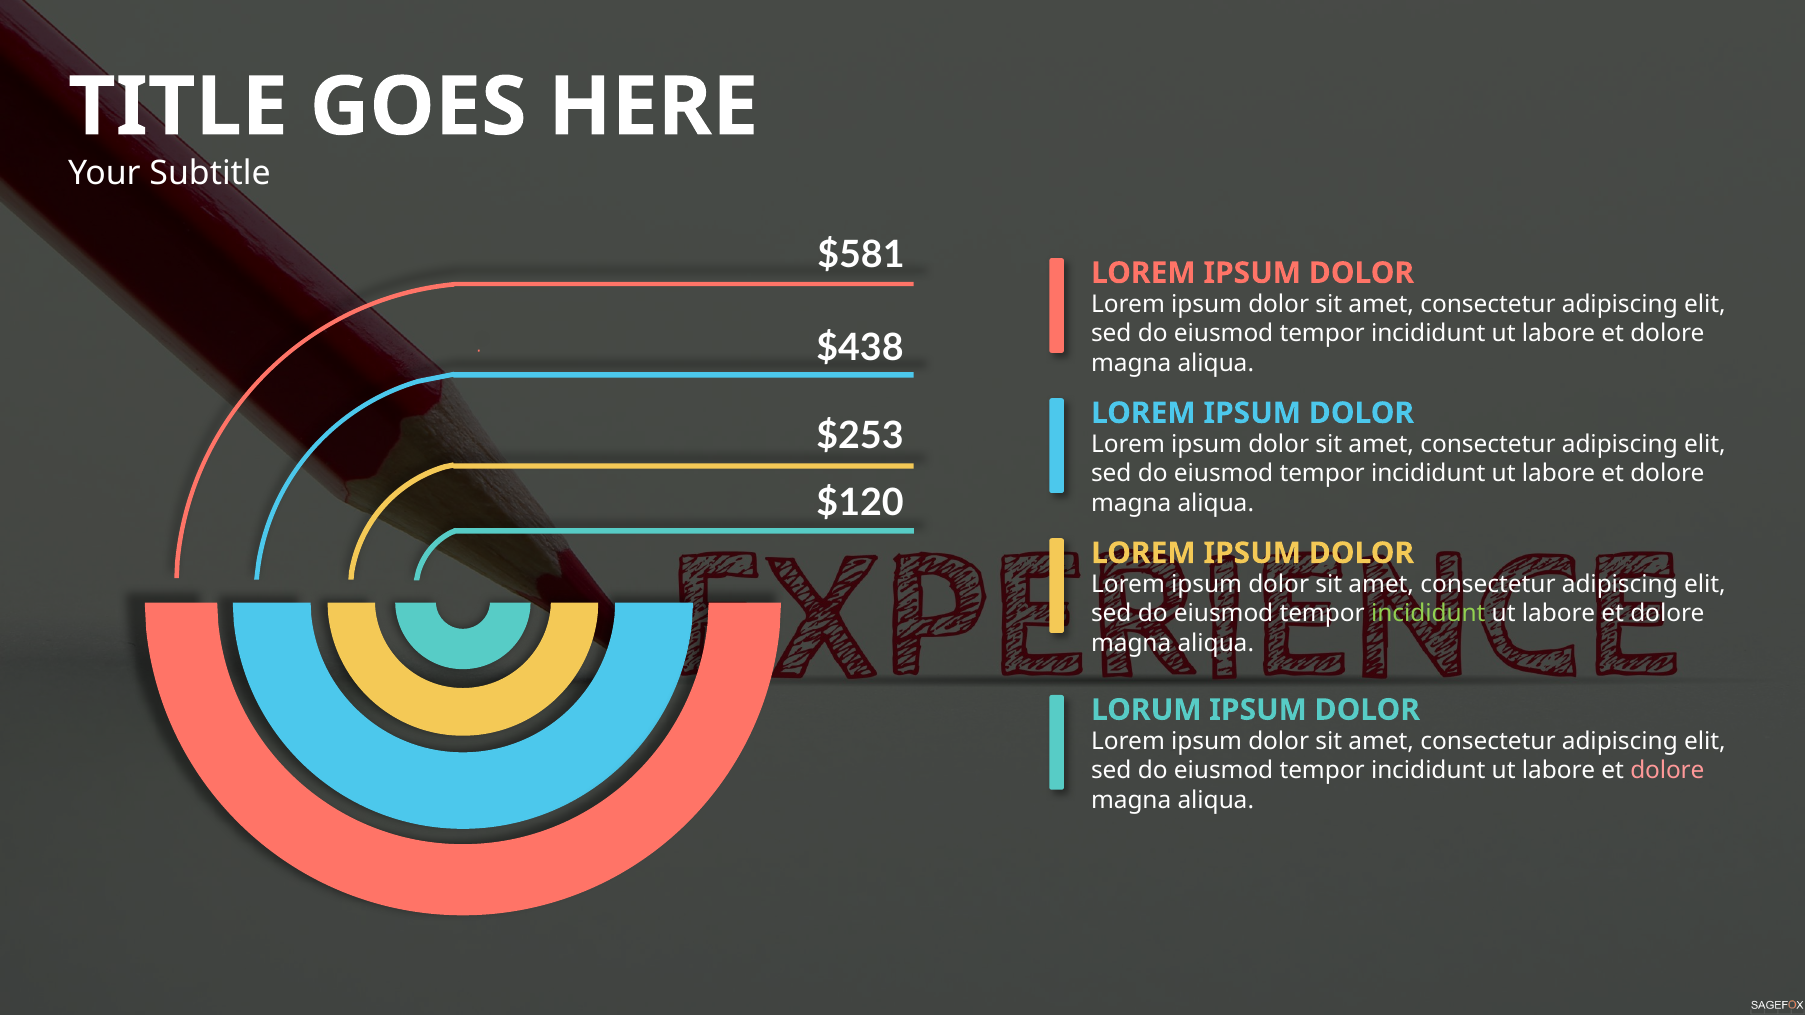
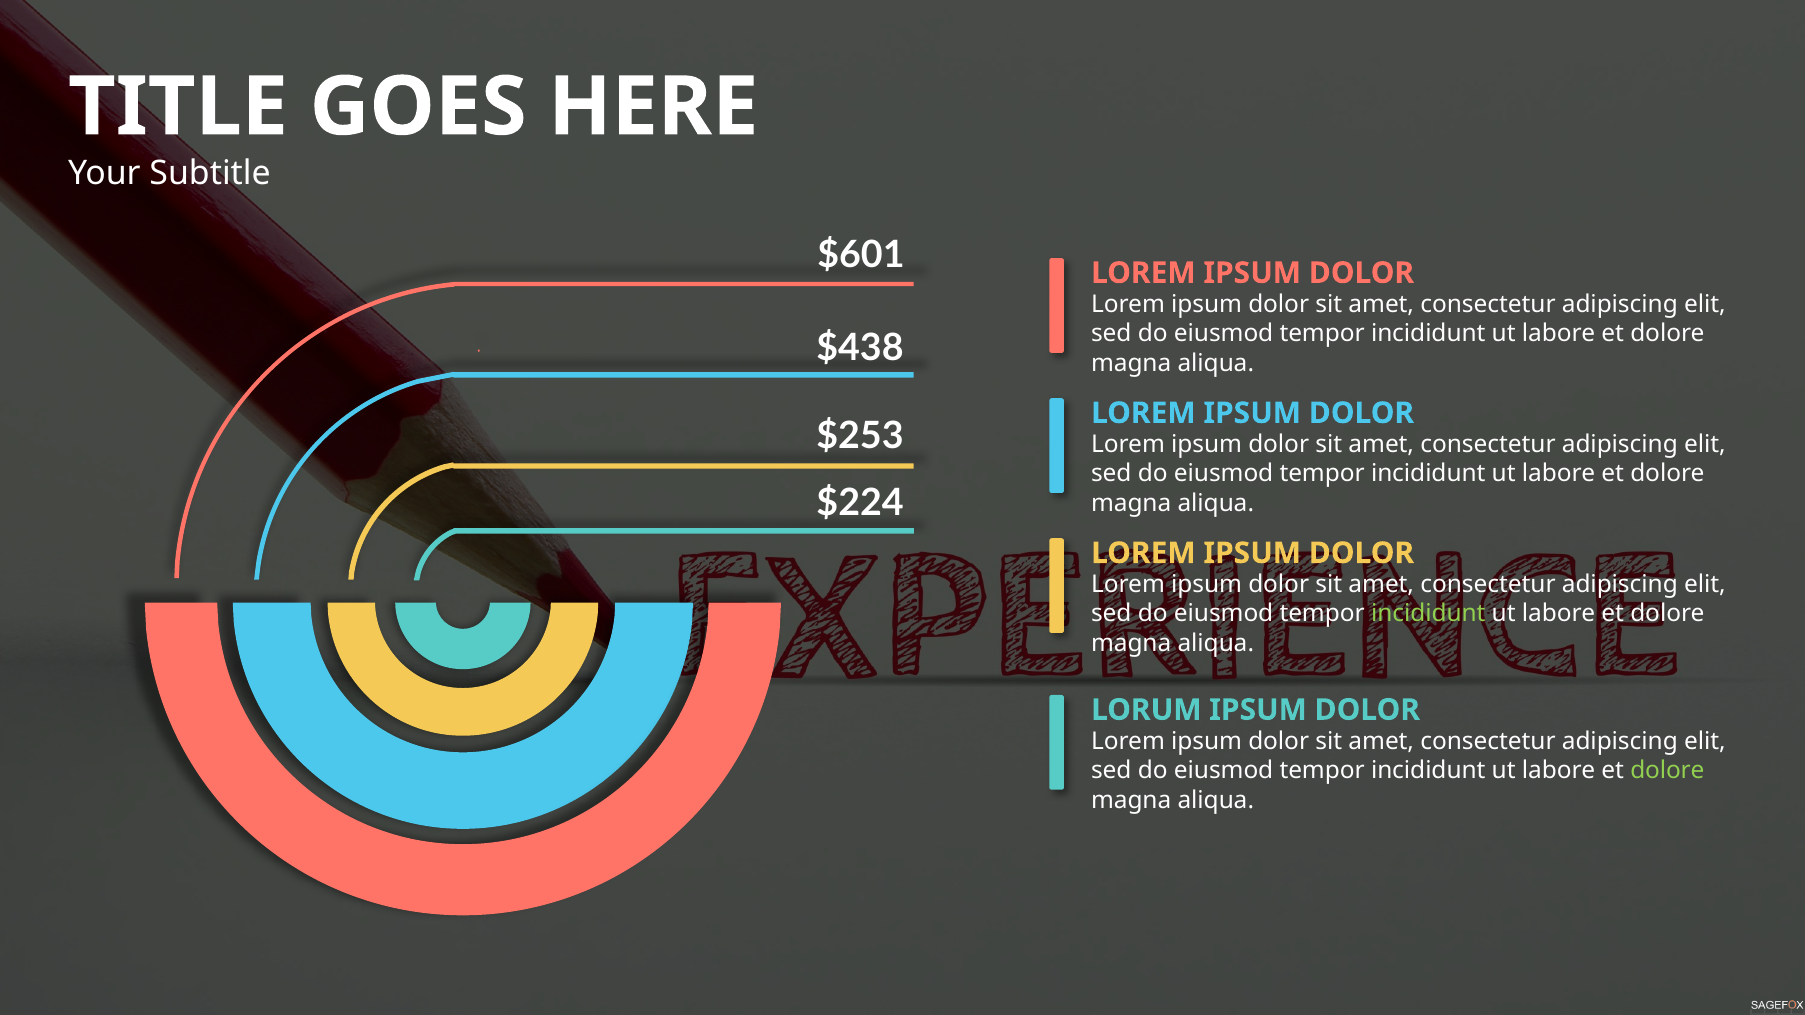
$581: $581 -> $601 (861, 255)
$120: $120 -> $224 (860, 503)
dolore colour: pink -> light green (1667, 771)
